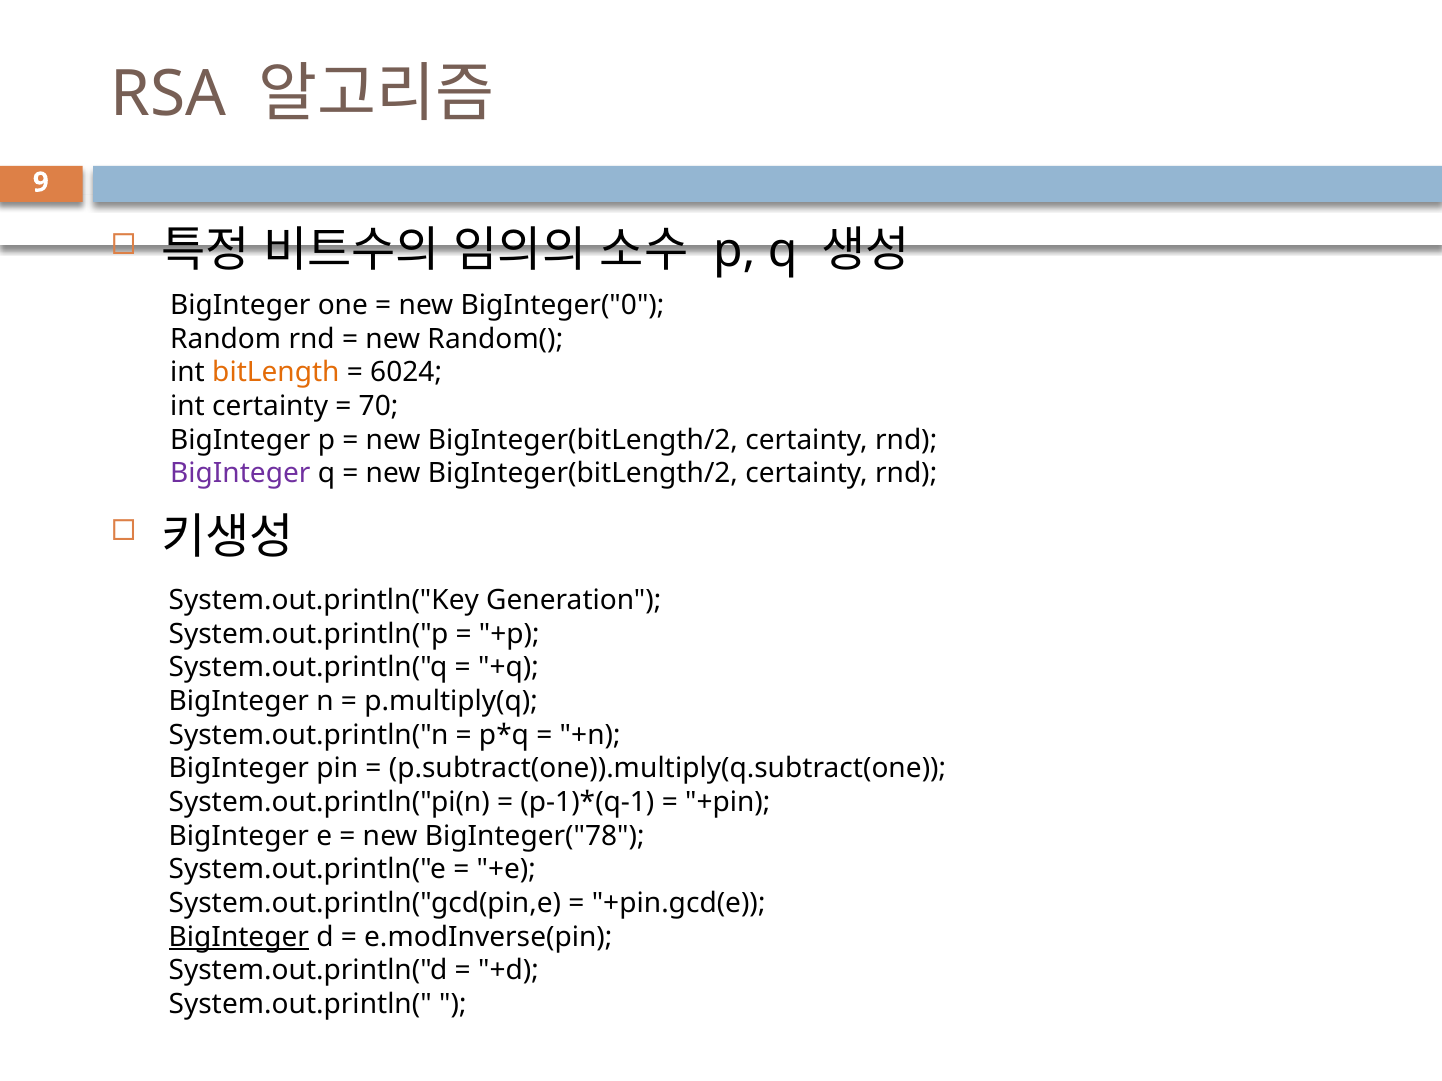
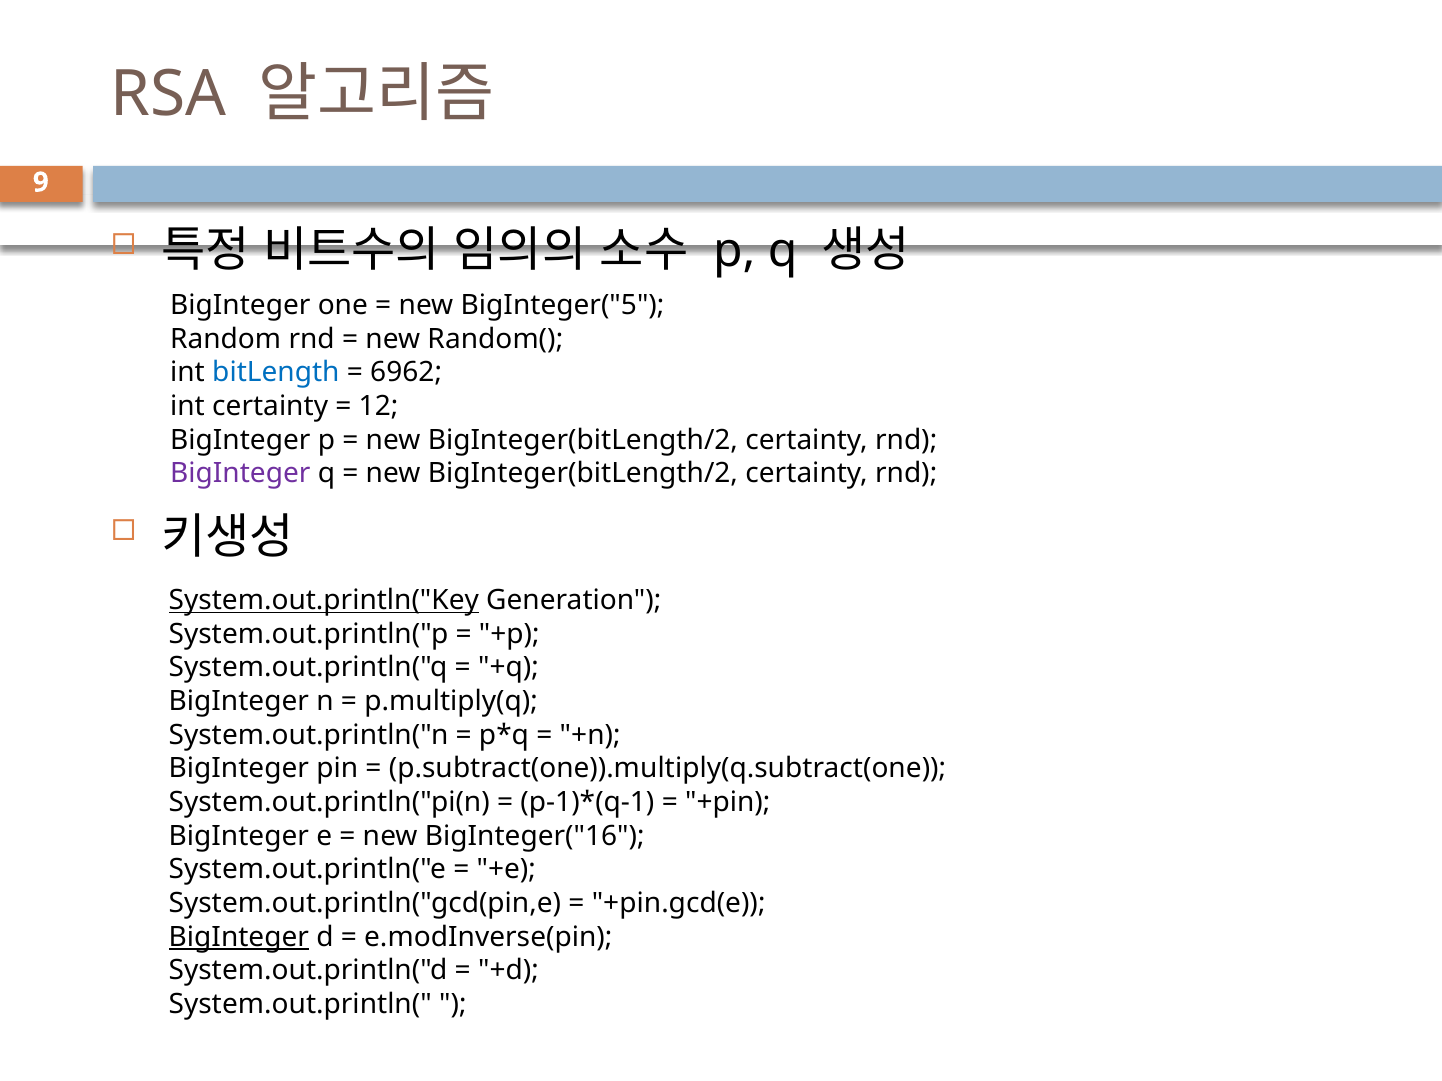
BigInteger("0: BigInteger("0 -> BigInteger("5 (563, 305)
bitLength colour: orange -> blue (276, 373)
6024: 6024 -> 6962 (406, 373)
70: 70 -> 12 (379, 406)
System.out.println("Key underline: none -> present (324, 601)
BigInteger("78: BigInteger("78 -> BigInteger("16 (535, 836)
